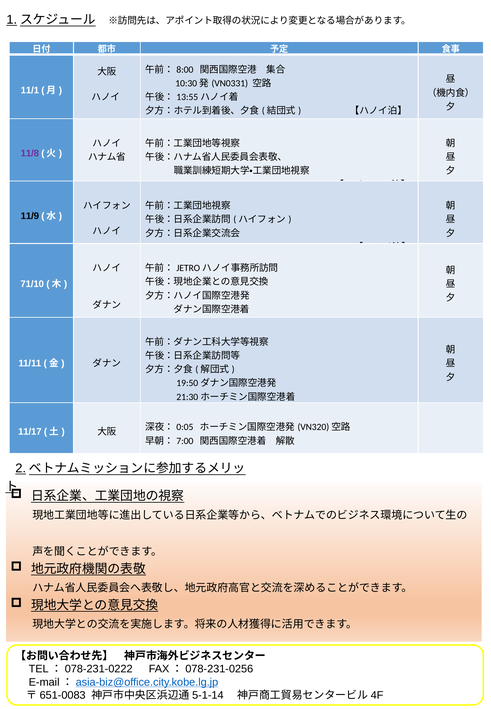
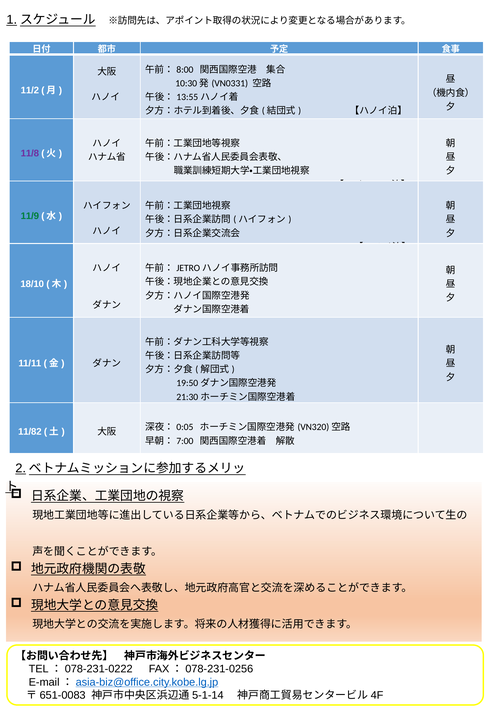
11/1: 11/1 -> 11/2 (30, 90)
11/9 colour: black -> green (30, 216)
71/10: 71/10 -> 18/10 (32, 284)
11/17: 11/17 -> 11/82 (30, 432)
